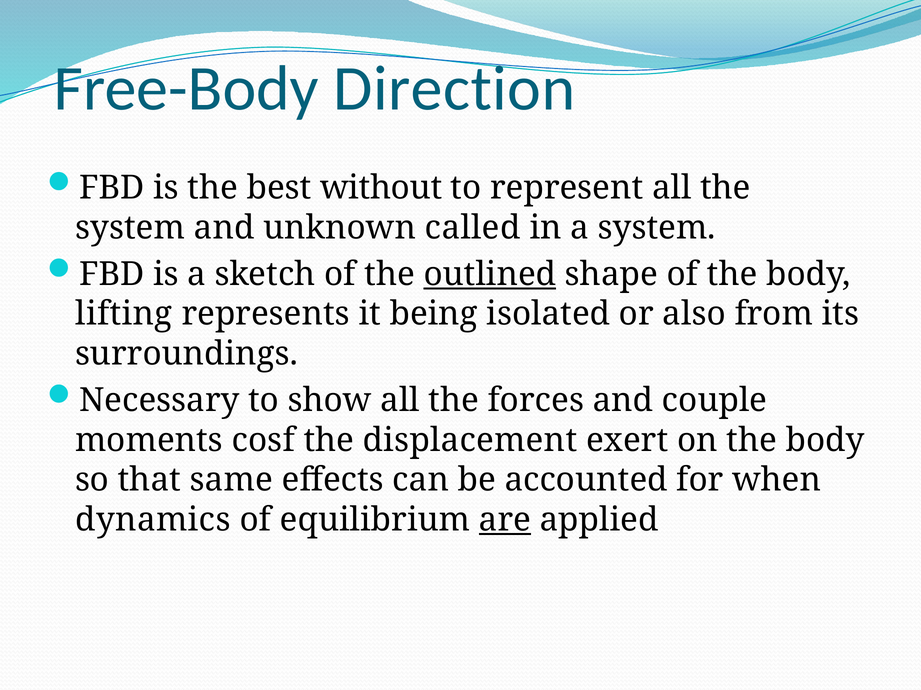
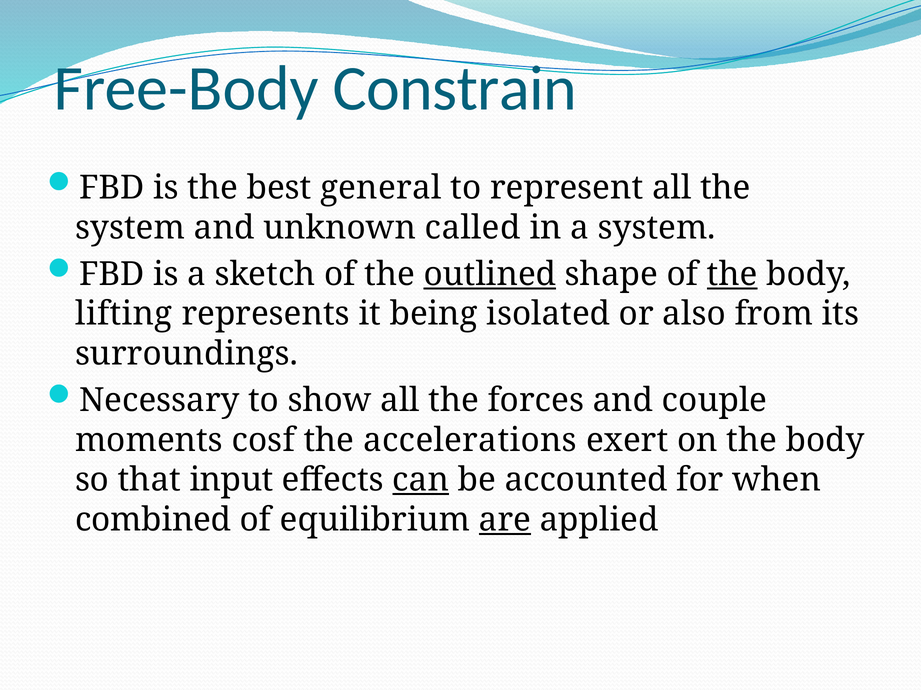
Direction: Direction -> Constrain (455, 89)
without: without -> general (381, 188)
the underline: none -> present (732, 274)
displacement: displacement -> accelerations (470, 441)
same: same -> input (232, 480)
can underline: none -> present (421, 480)
dynamics: dynamics -> combined (153, 520)
